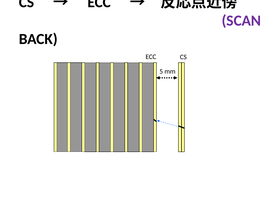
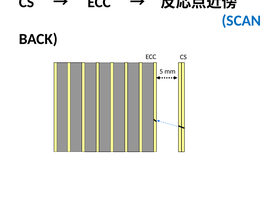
SCAN colour: purple -> blue (241, 21)
